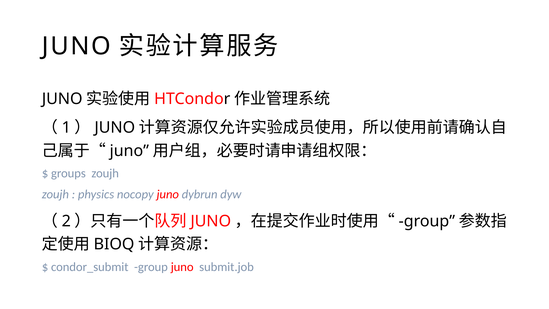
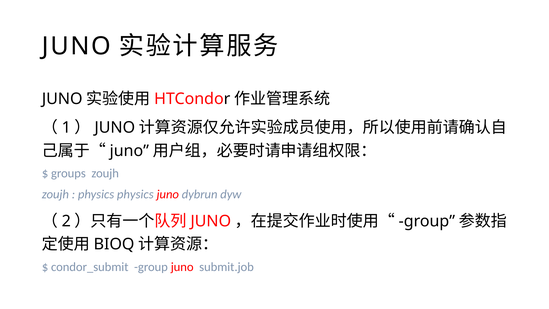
physics nocopy: nocopy -> physics (135, 194)
